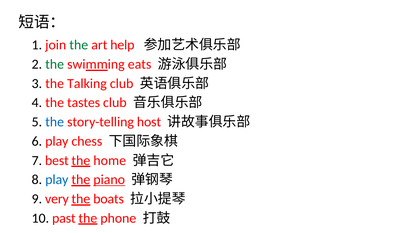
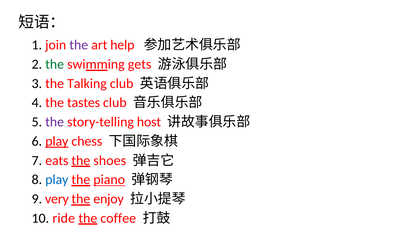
the colour: green -> purple (79, 45)
eats: eats -> gets (140, 64)
the colour: blue -> purple (55, 122)
play underline: none -> present (57, 142)
best: best -> eats (57, 161)
home: home -> shoes (110, 161)
boats: boats -> enjoy (109, 199)
past: past -> ride (64, 219)
phone: phone -> coffee (118, 219)
